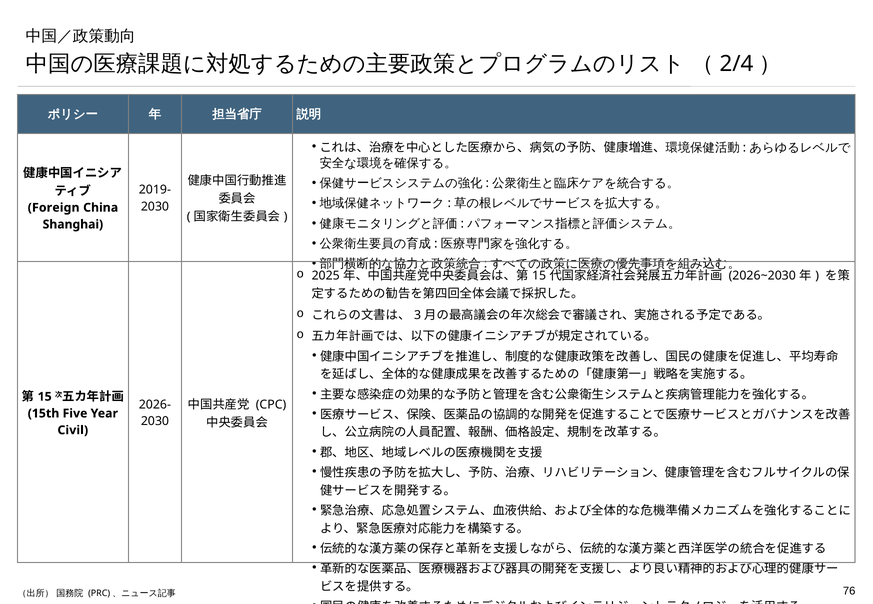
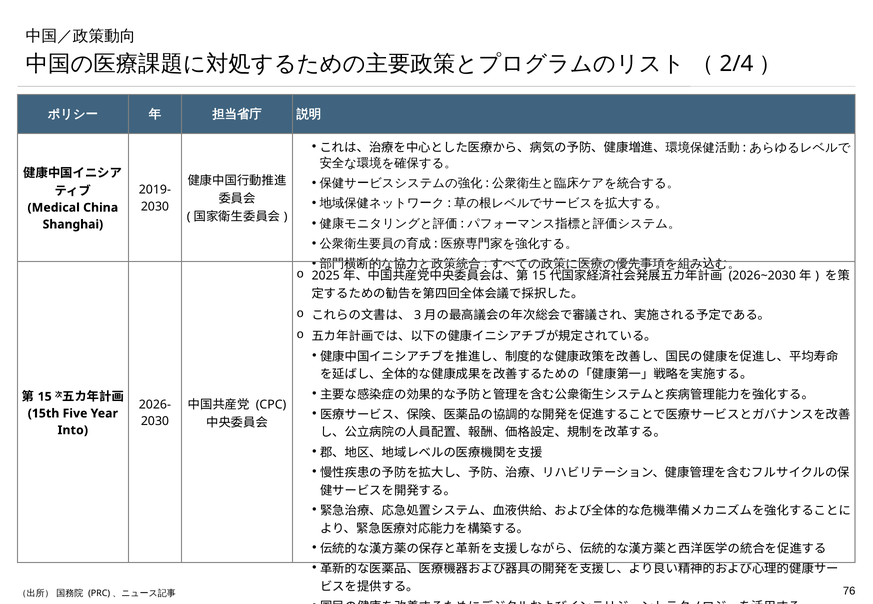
Foreign: Foreign -> Medical (54, 208)
Civil: Civil -> Into (73, 430)
